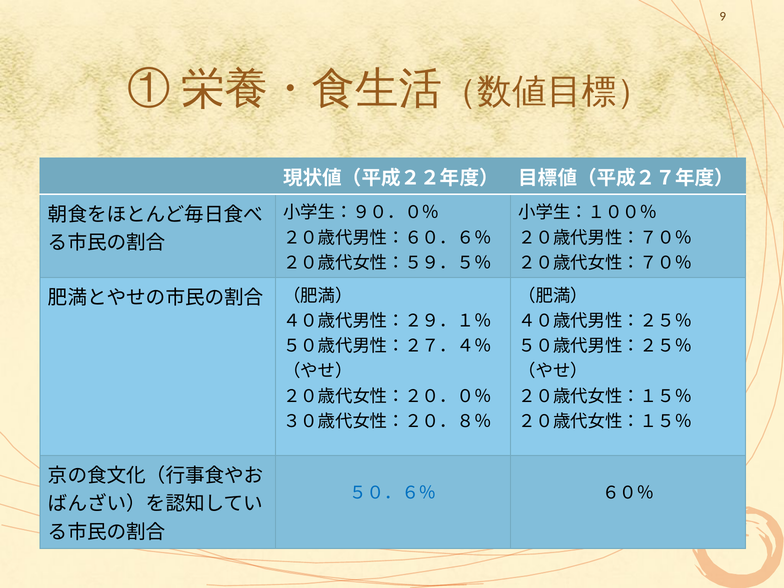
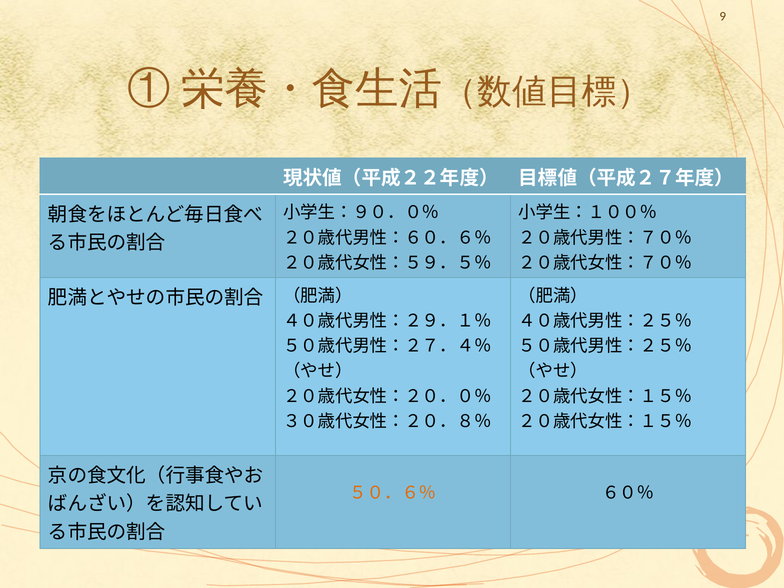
５０．６％ colour: blue -> orange (393, 493)
